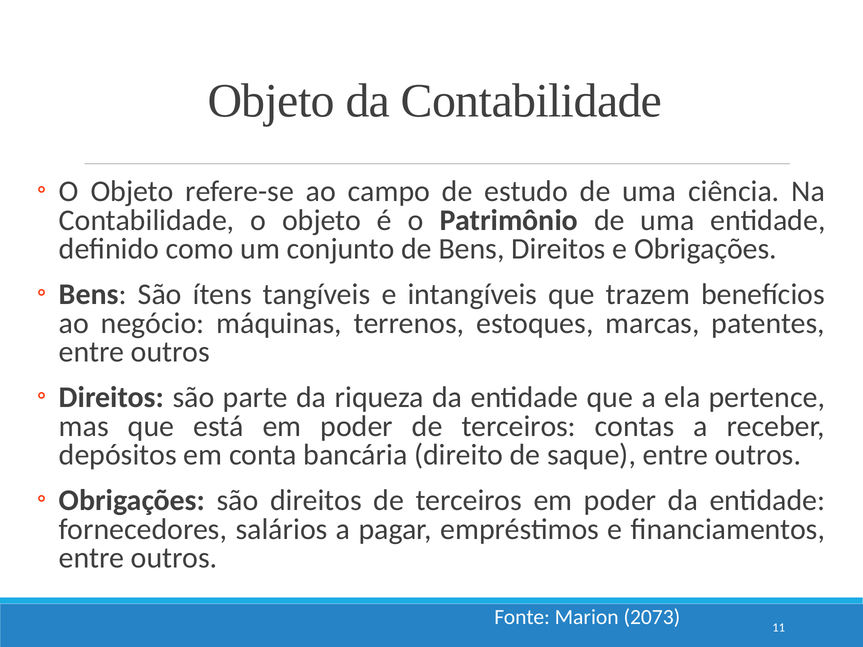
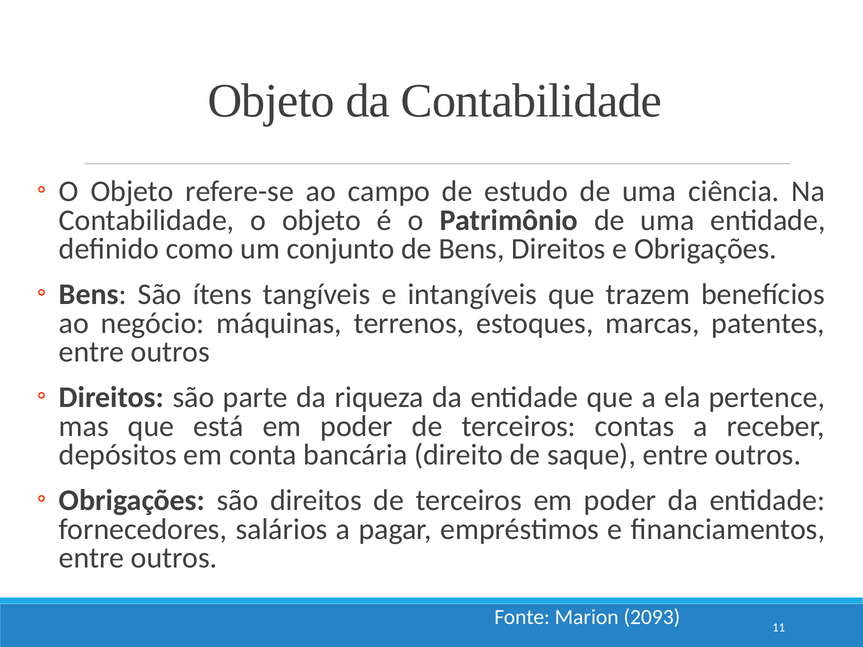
2073: 2073 -> 2093 (652, 617)
